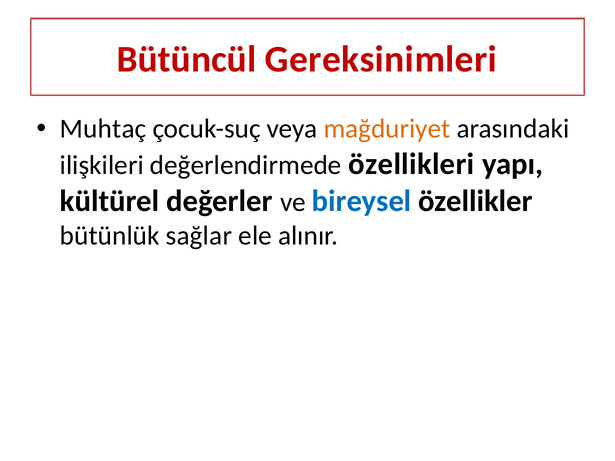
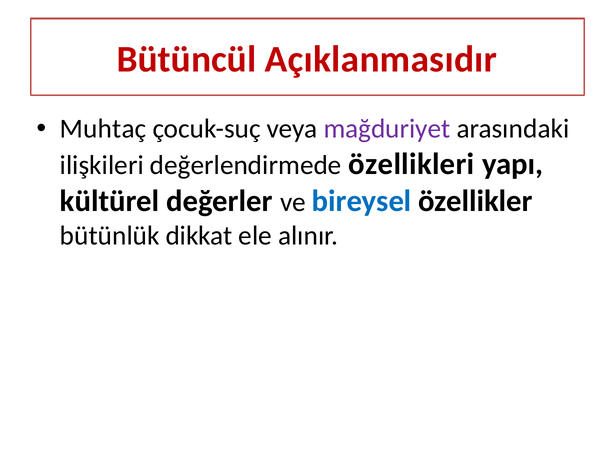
Gereksinimleri: Gereksinimleri -> Açıklanmasıdır (381, 60)
mağduriyet colour: orange -> purple (387, 129)
sağlar: sağlar -> dikkat (199, 236)
